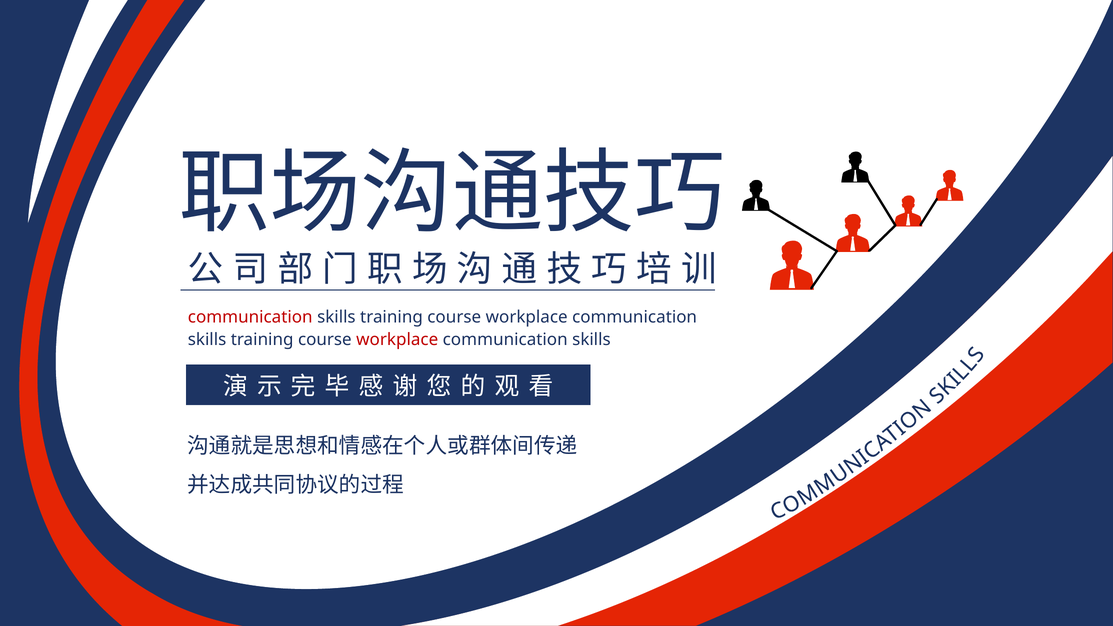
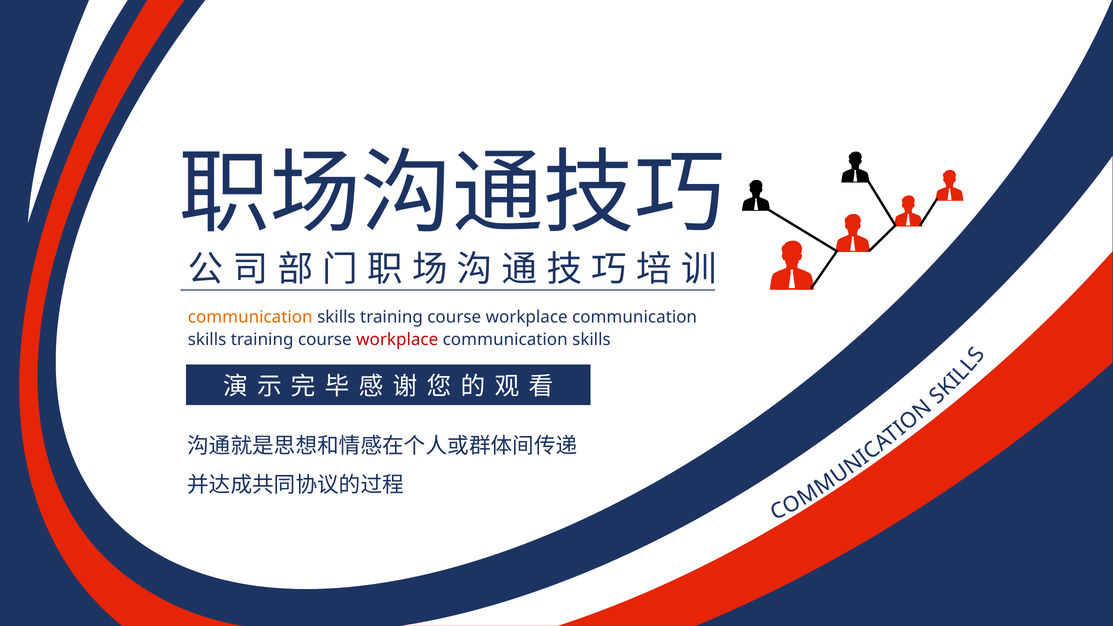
communication colour: red -> orange (250, 317)
